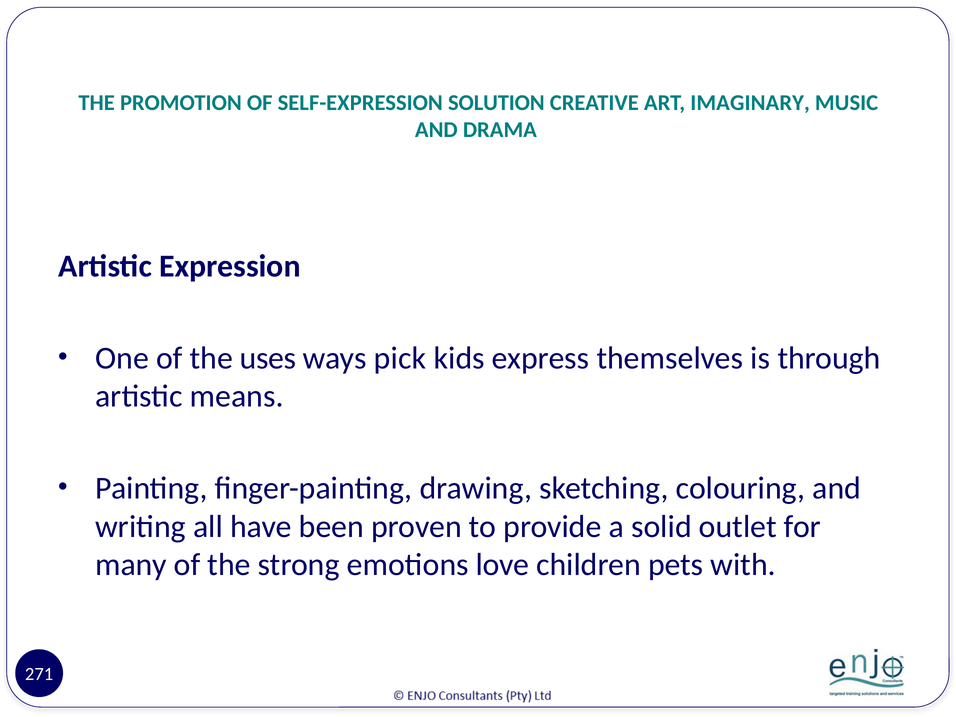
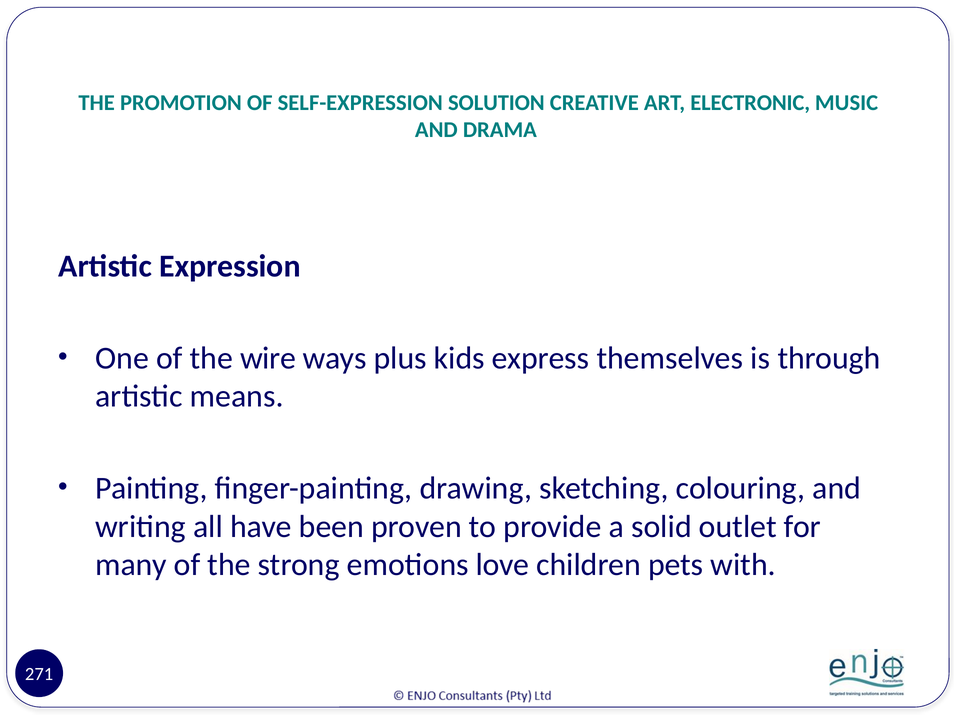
IMAGINARY: IMAGINARY -> ELECTRONIC (750, 103)
uses: uses -> wire (268, 358)
pick: pick -> plus (400, 358)
